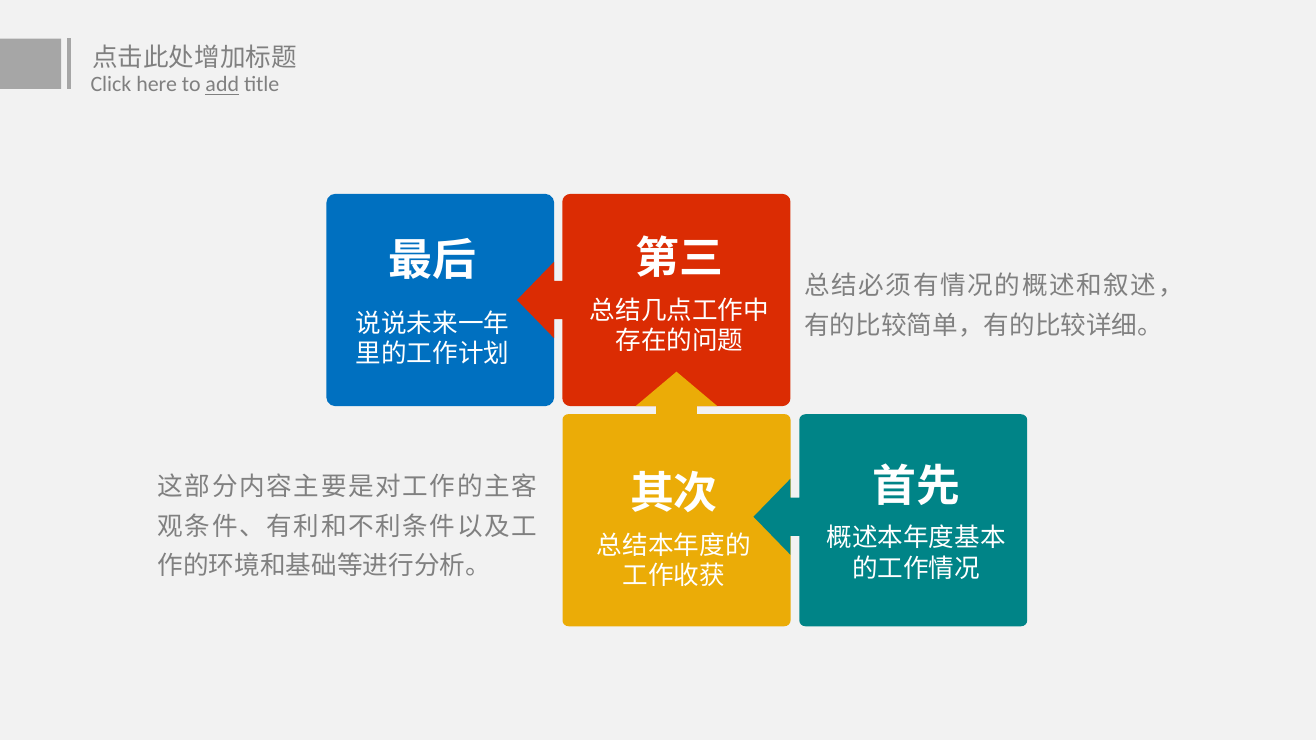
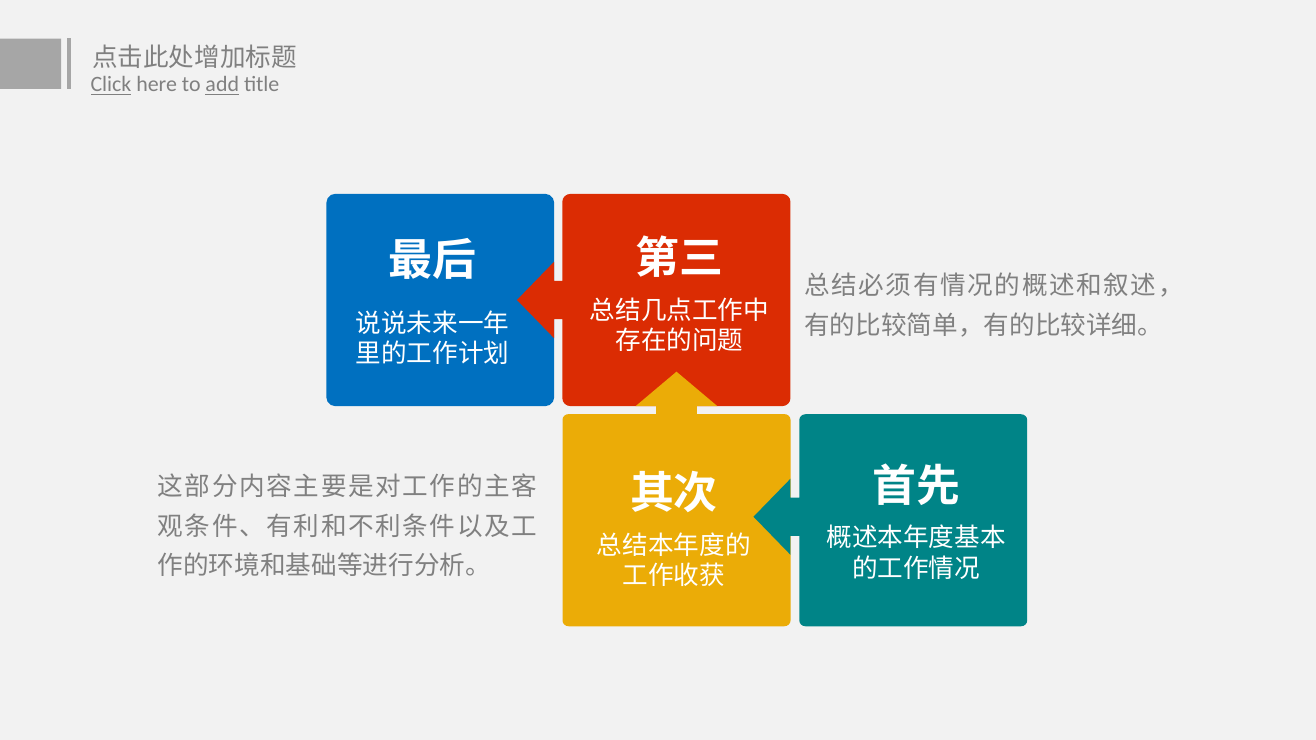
Click underline: none -> present (111, 85)
